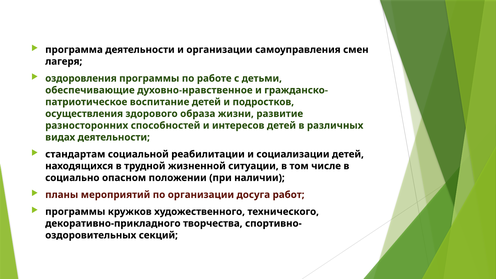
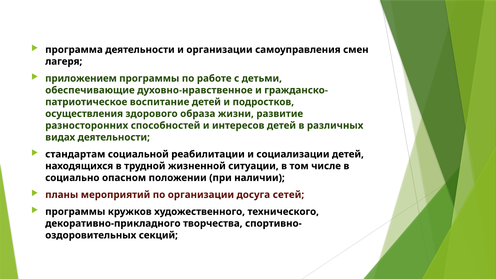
оздоровления: оздоровления -> приложением (81, 78)
работ: работ -> сетей (288, 195)
